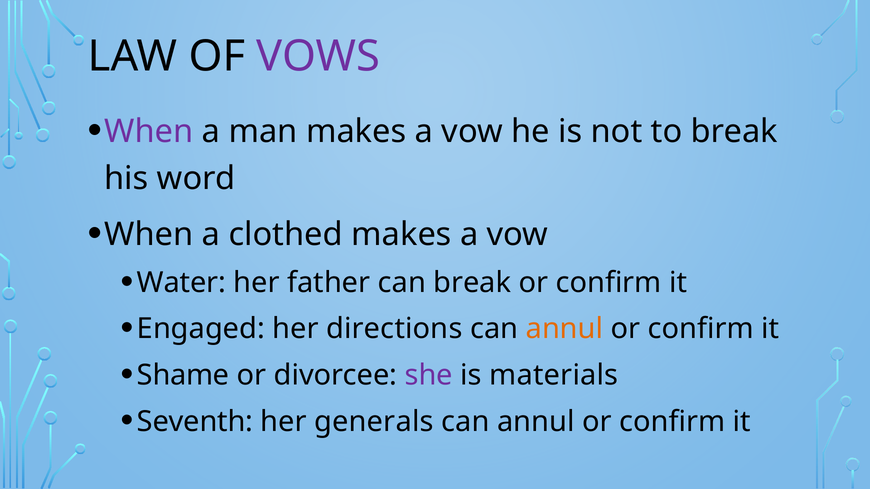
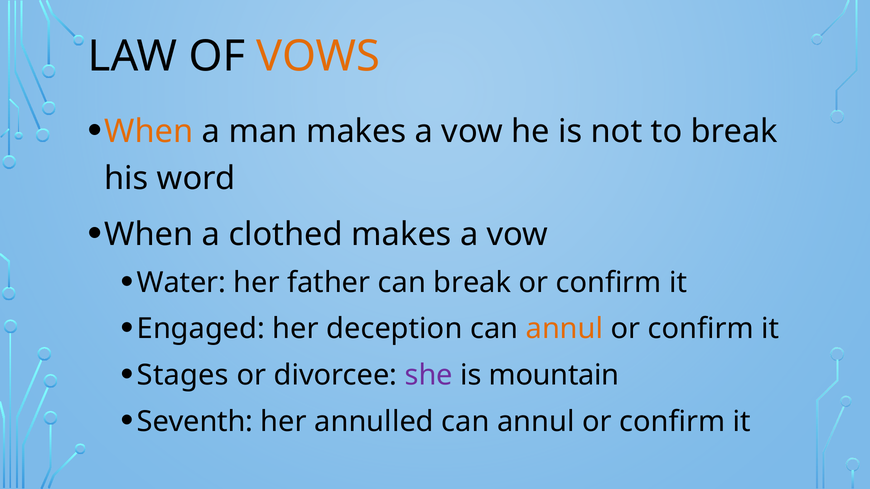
VOWS colour: purple -> orange (318, 56)
When colour: purple -> orange (149, 132)
directions: directions -> deception (394, 329)
Shame: Shame -> Stages (183, 375)
materials: materials -> mountain (554, 375)
generals: generals -> annulled (374, 422)
